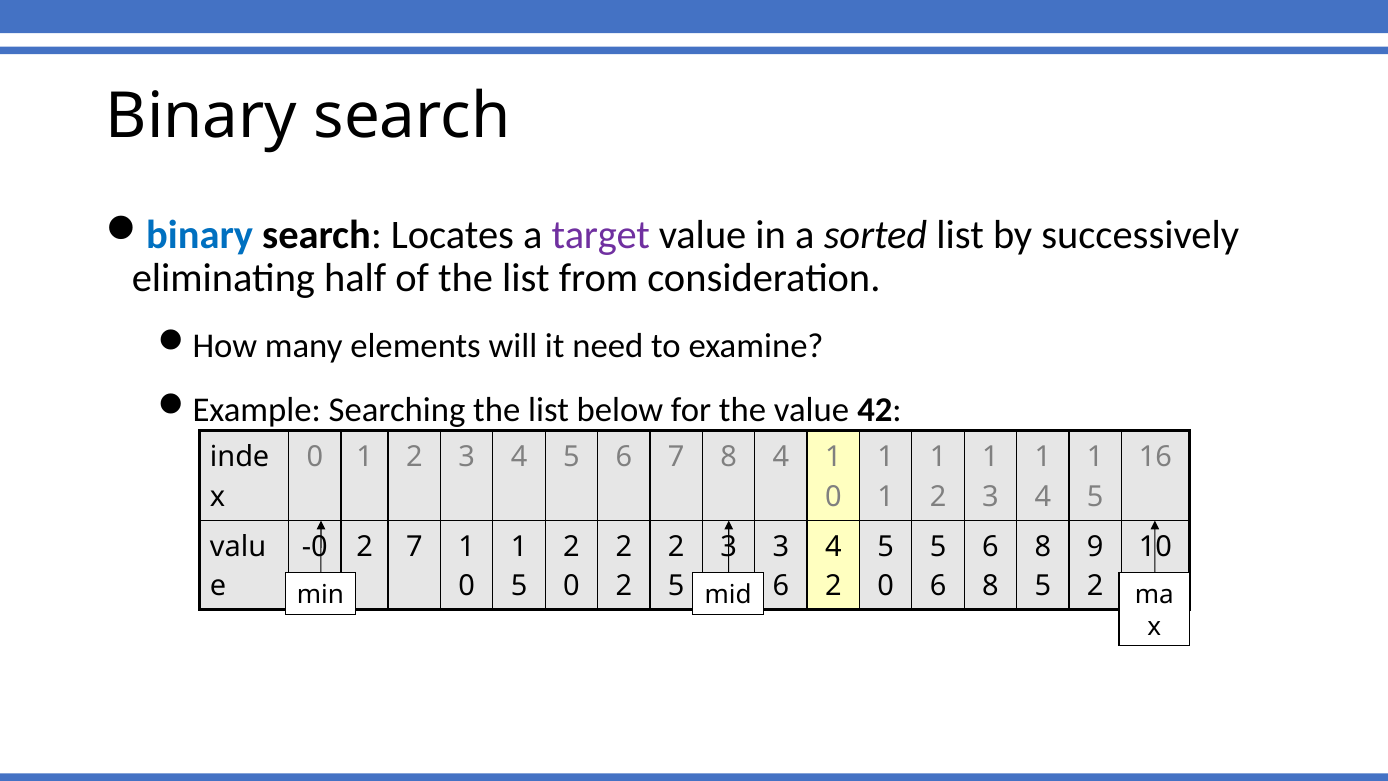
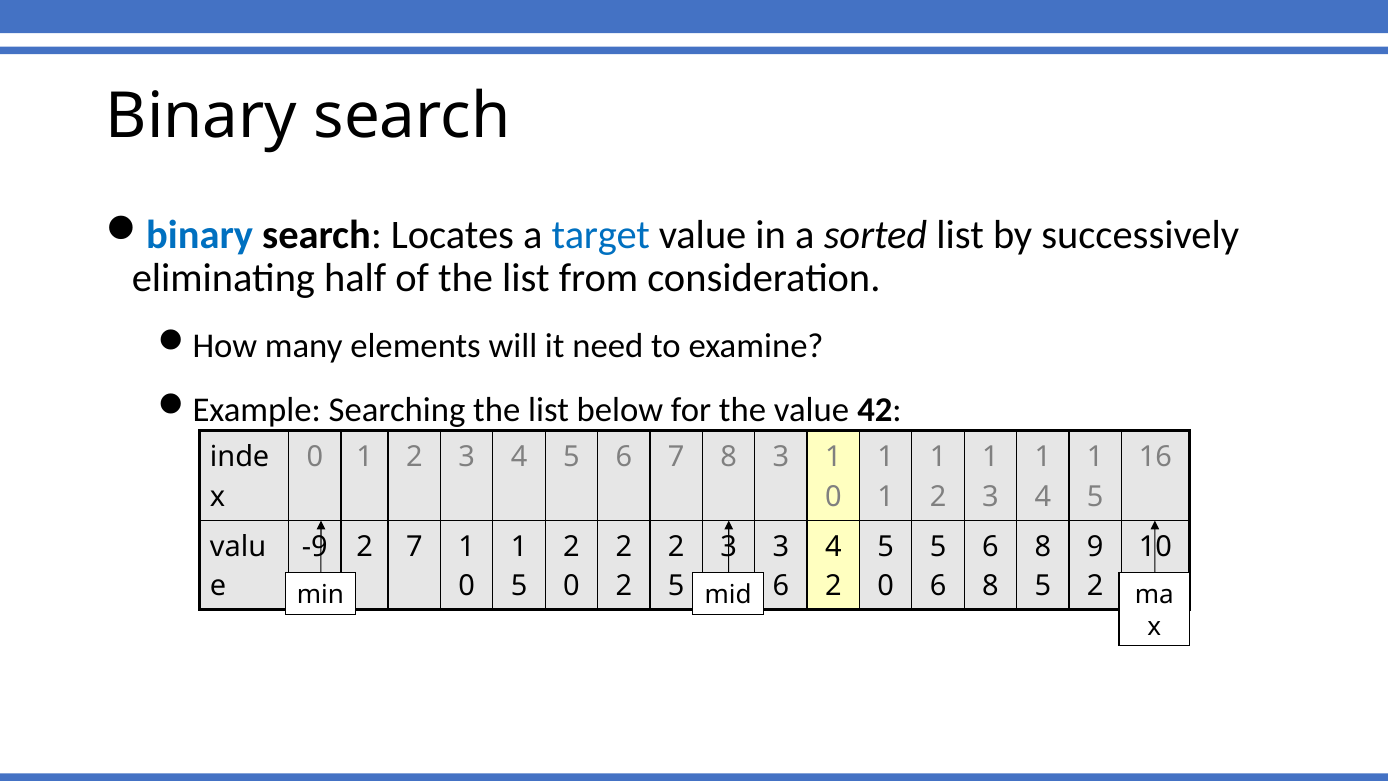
target colour: purple -> blue (601, 235)
8 4: 4 -> 3 (781, 457)
-0: -0 -> -9 (315, 547)
